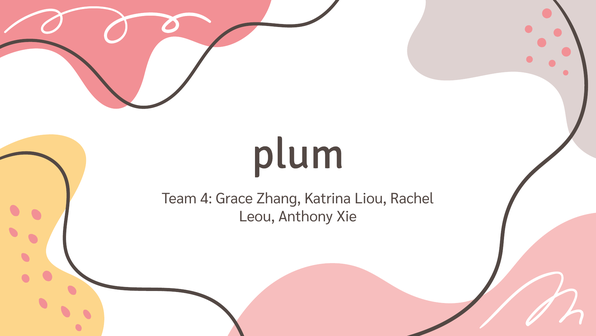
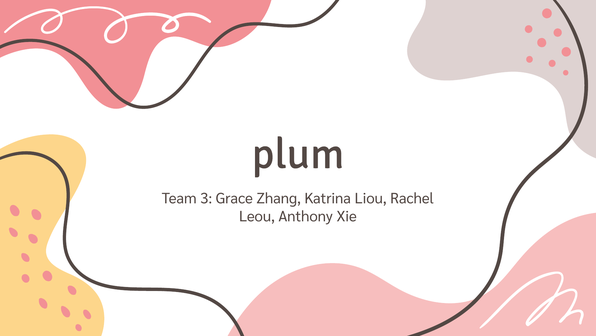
4: 4 -> 3 (206, 198)
